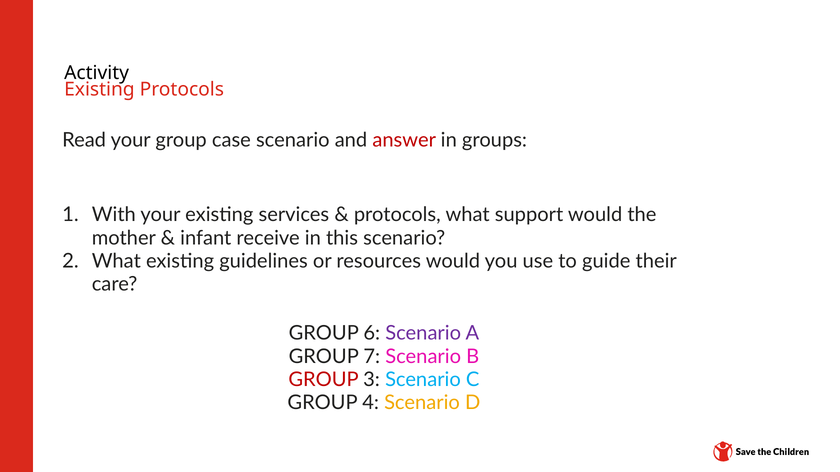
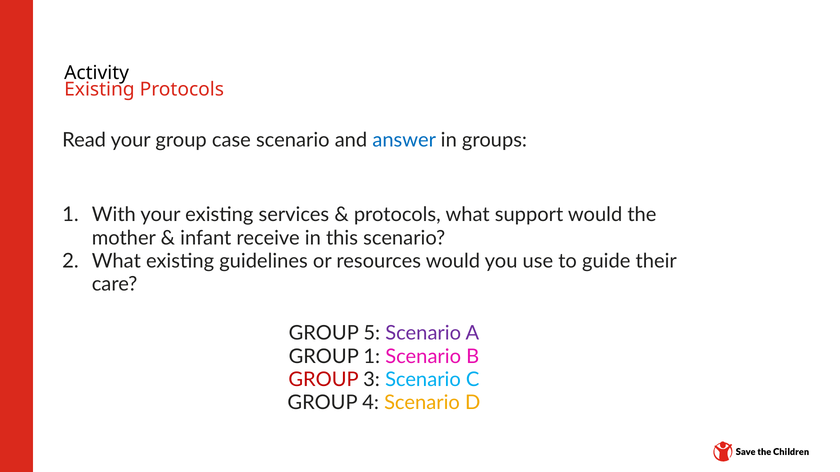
answer colour: red -> blue (404, 140)
6: 6 -> 5 (372, 334)
GROUP 7: 7 -> 1 (372, 357)
